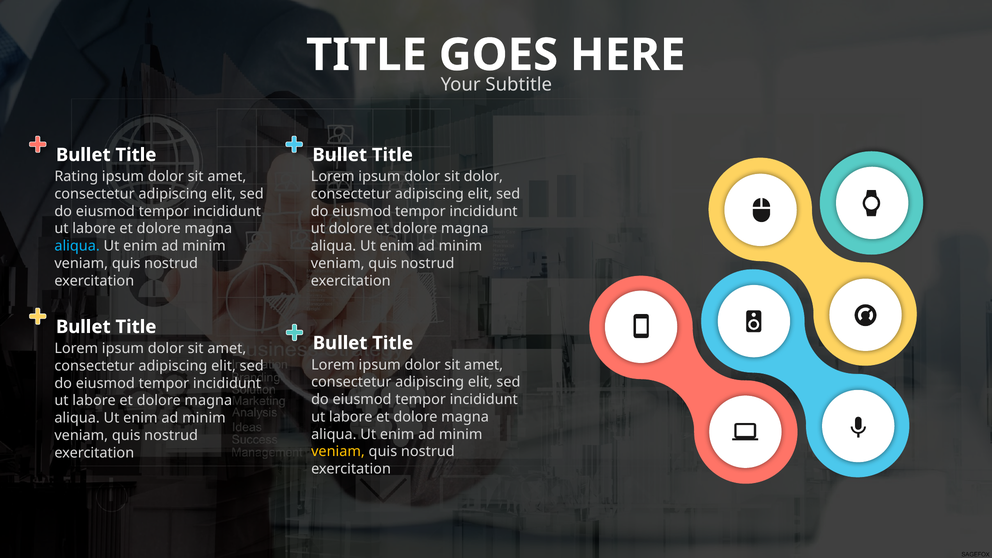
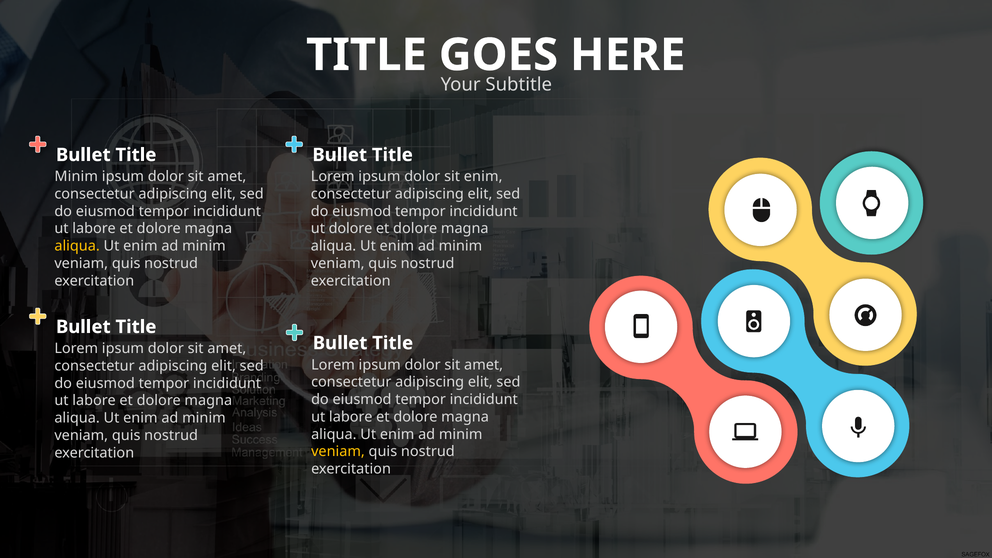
Rating: Rating -> Minim (76, 177)
sit dolor: dolor -> enim (483, 177)
aliqua colour: light blue -> yellow (77, 246)
